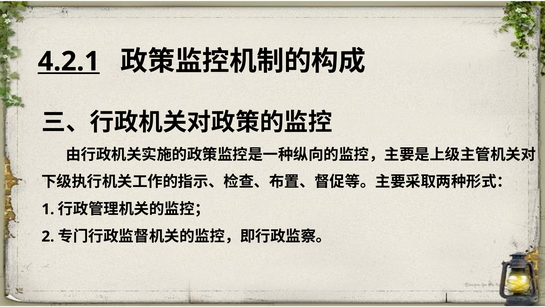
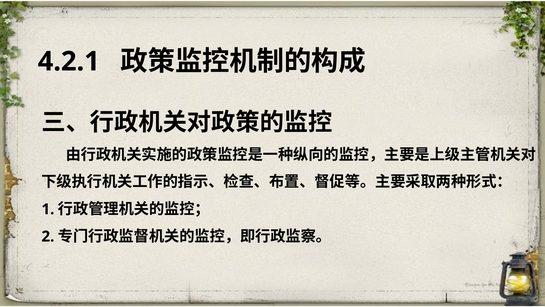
4.2.1 underline: present -> none (69, 61)
